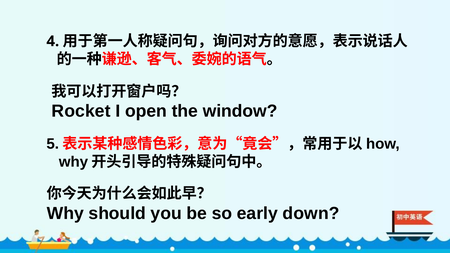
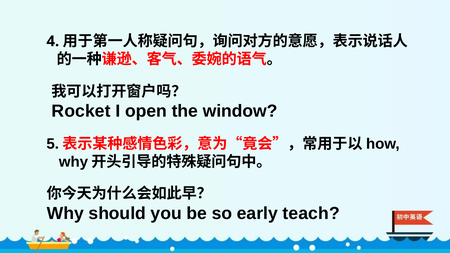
down: down -> teach (311, 213)
